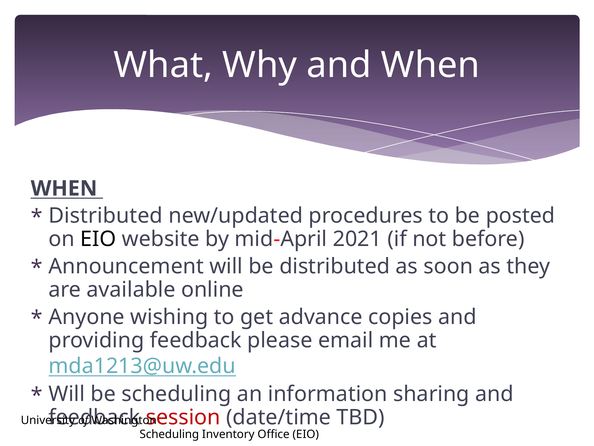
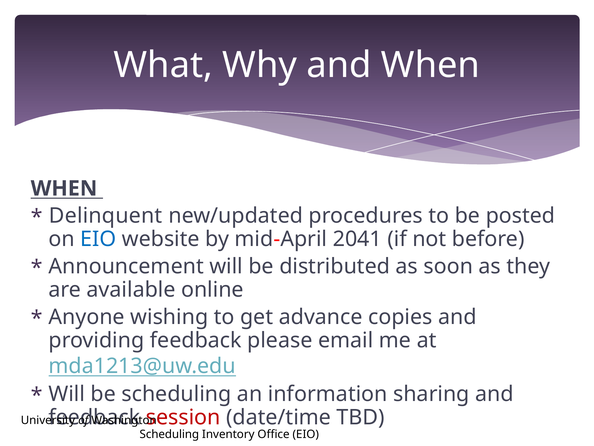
Distributed: Distributed -> Delinquent (106, 216)
EIO colour: black -> blue (98, 239)
2021: 2021 -> 2041 (357, 239)
